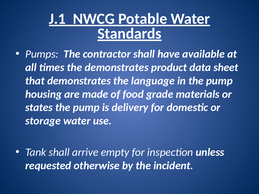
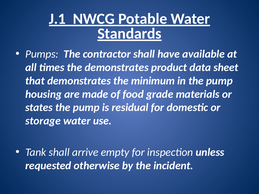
language: language -> minimum (153, 81)
delivery: delivery -> residual (130, 108)
